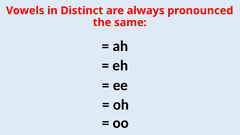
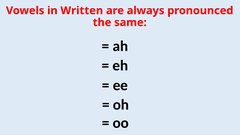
Distinct: Distinct -> Written (82, 11)
